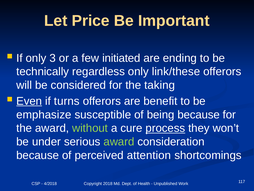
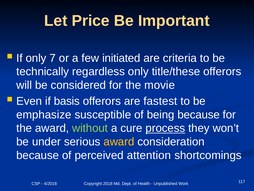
3: 3 -> 7 (53, 58)
ending: ending -> criteria (180, 58)
link/these: link/these -> title/these (176, 71)
taking: taking -> movie (160, 85)
Even underline: present -> none (29, 101)
turns: turns -> basis (67, 101)
benefit: benefit -> fastest (160, 101)
award colour: light green -> yellow (119, 141)
